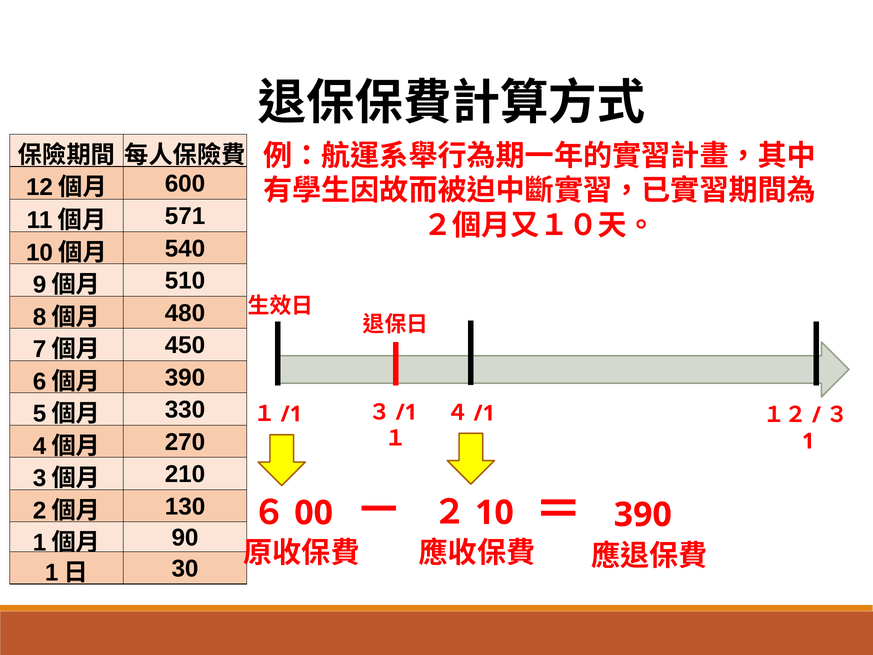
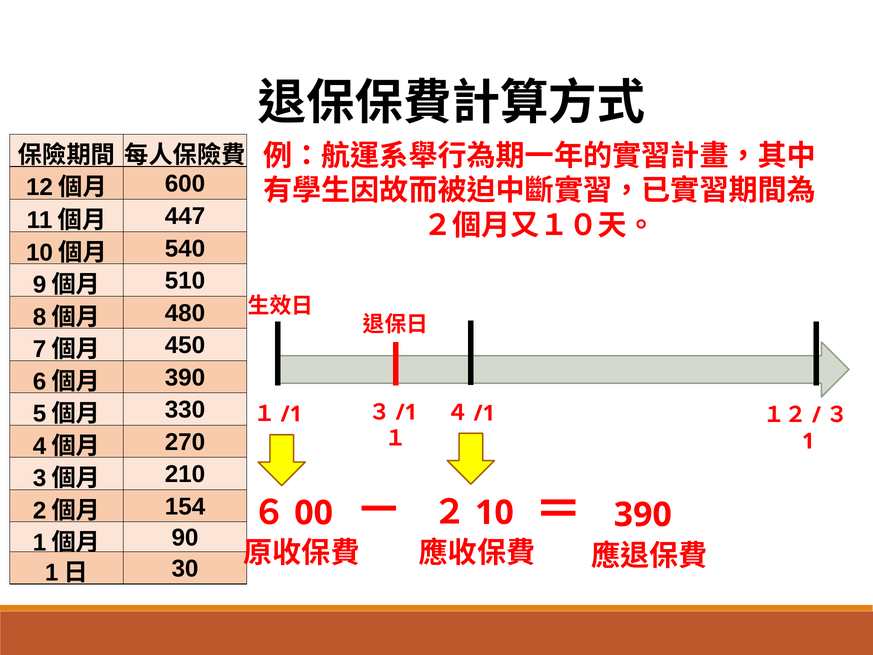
571: 571 -> 447 (185, 216)
130: 130 -> 154 (185, 506)
